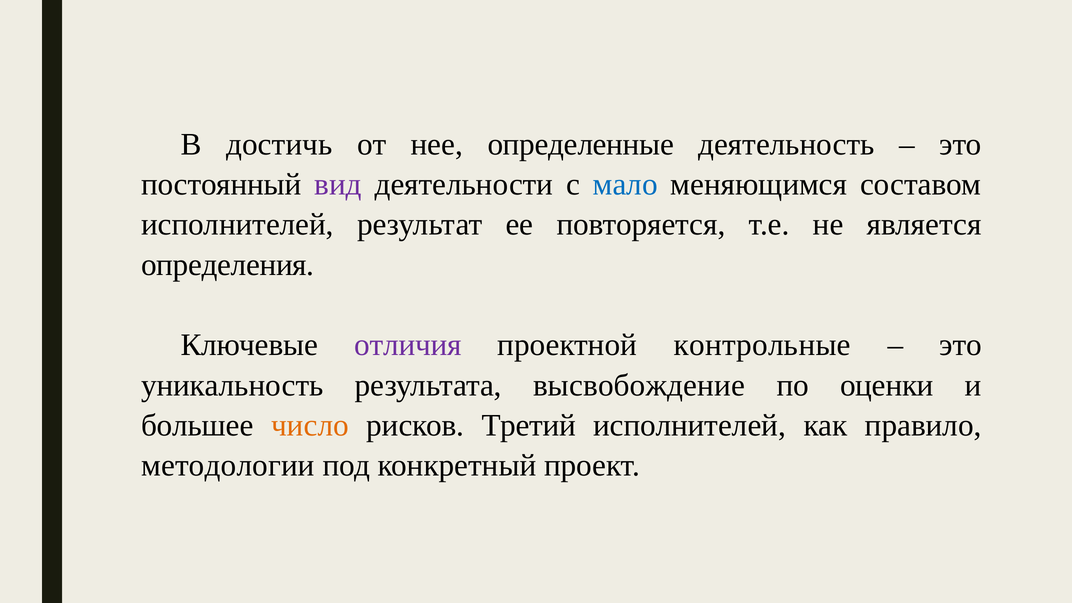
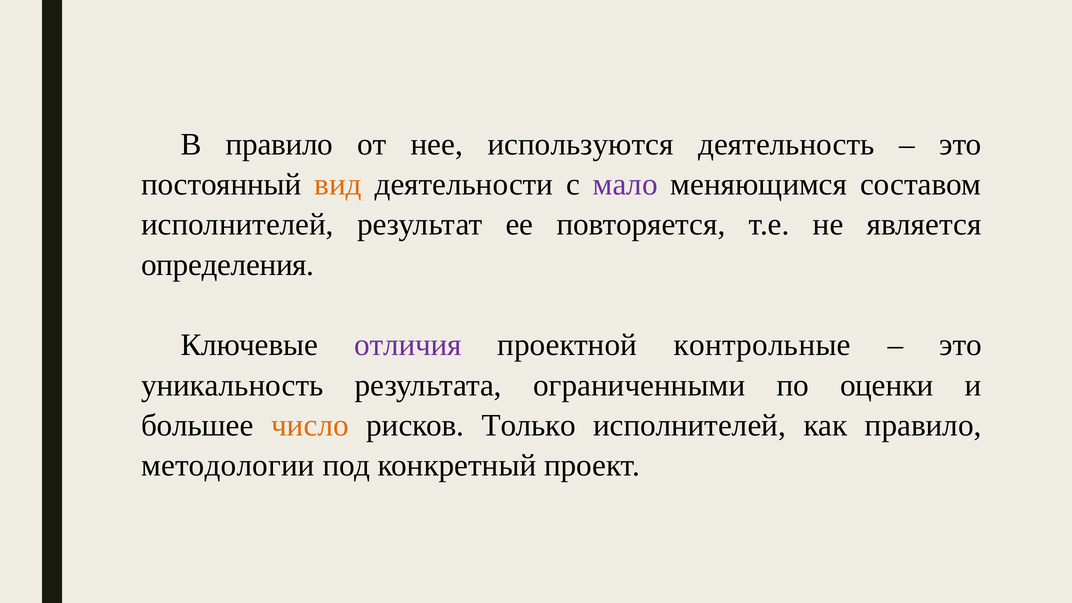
В достичь: достичь -> правило (279, 144)
определенные: определенные -> используются (581, 144)
вид colour: purple -> orange (338, 184)
мало colour: blue -> purple (625, 184)
высвобождение: высвобождение -> ограниченными (639, 385)
Третий: Третий -> Только (529, 425)
